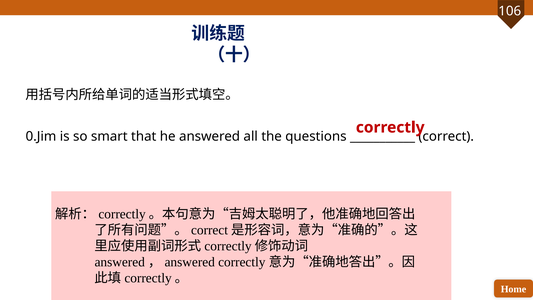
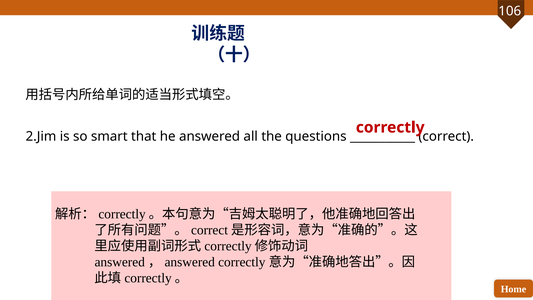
0.Jim: 0.Jim -> 2.Jim (41, 136)
